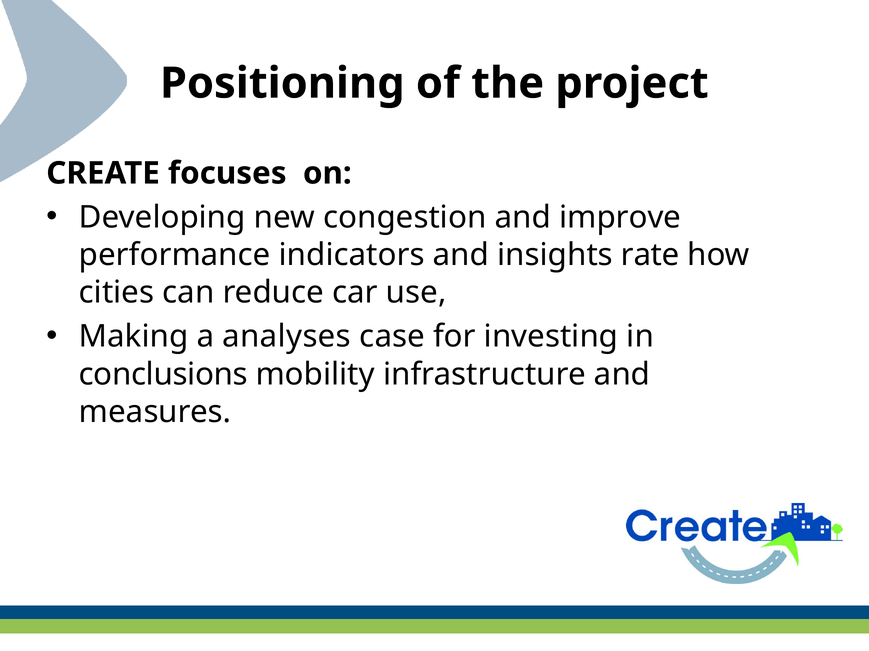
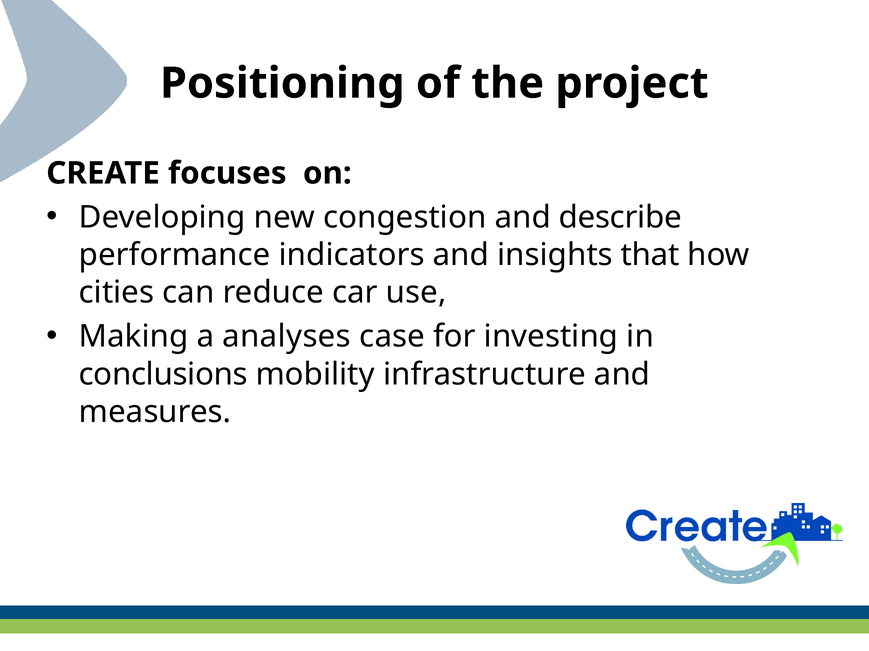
improve: improve -> describe (620, 217)
rate: rate -> that (650, 255)
